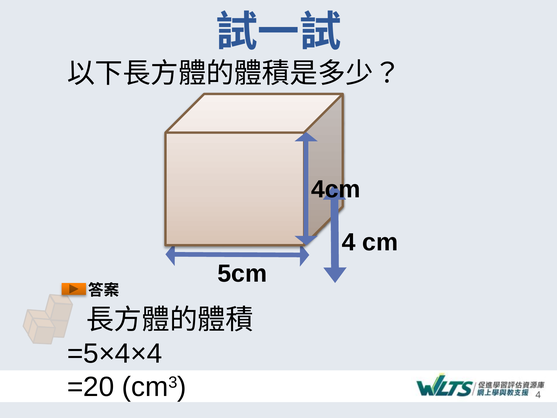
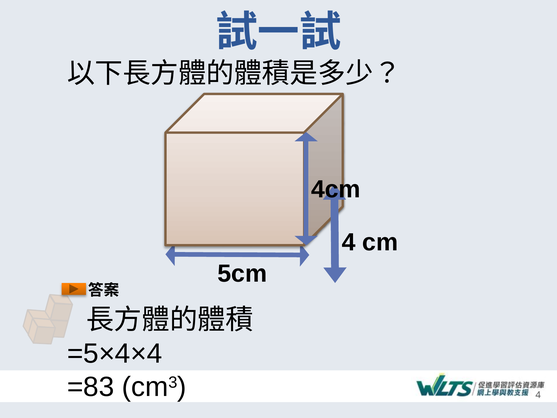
=20: =20 -> =83 (91, 387)
